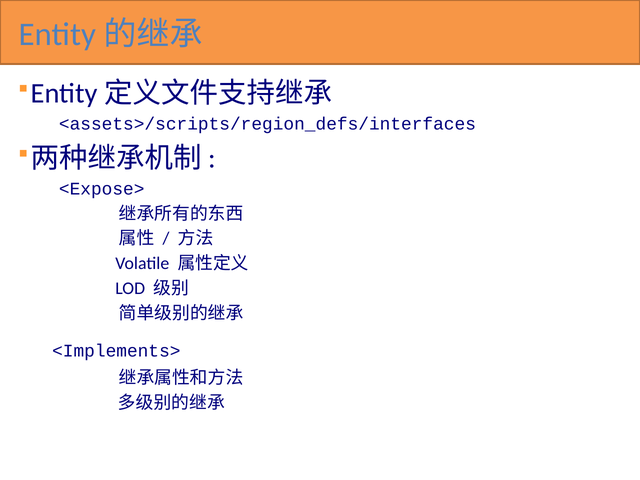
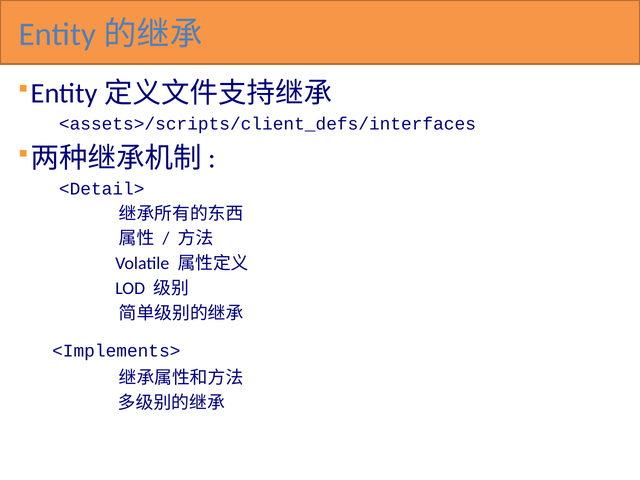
<assets>/scripts/region_defs/interfaces: <assets>/scripts/region_defs/interfaces -> <assets>/scripts/client_defs/interfaces (267, 124)
<Expose>: <Expose> -> <Detail> (102, 189)
